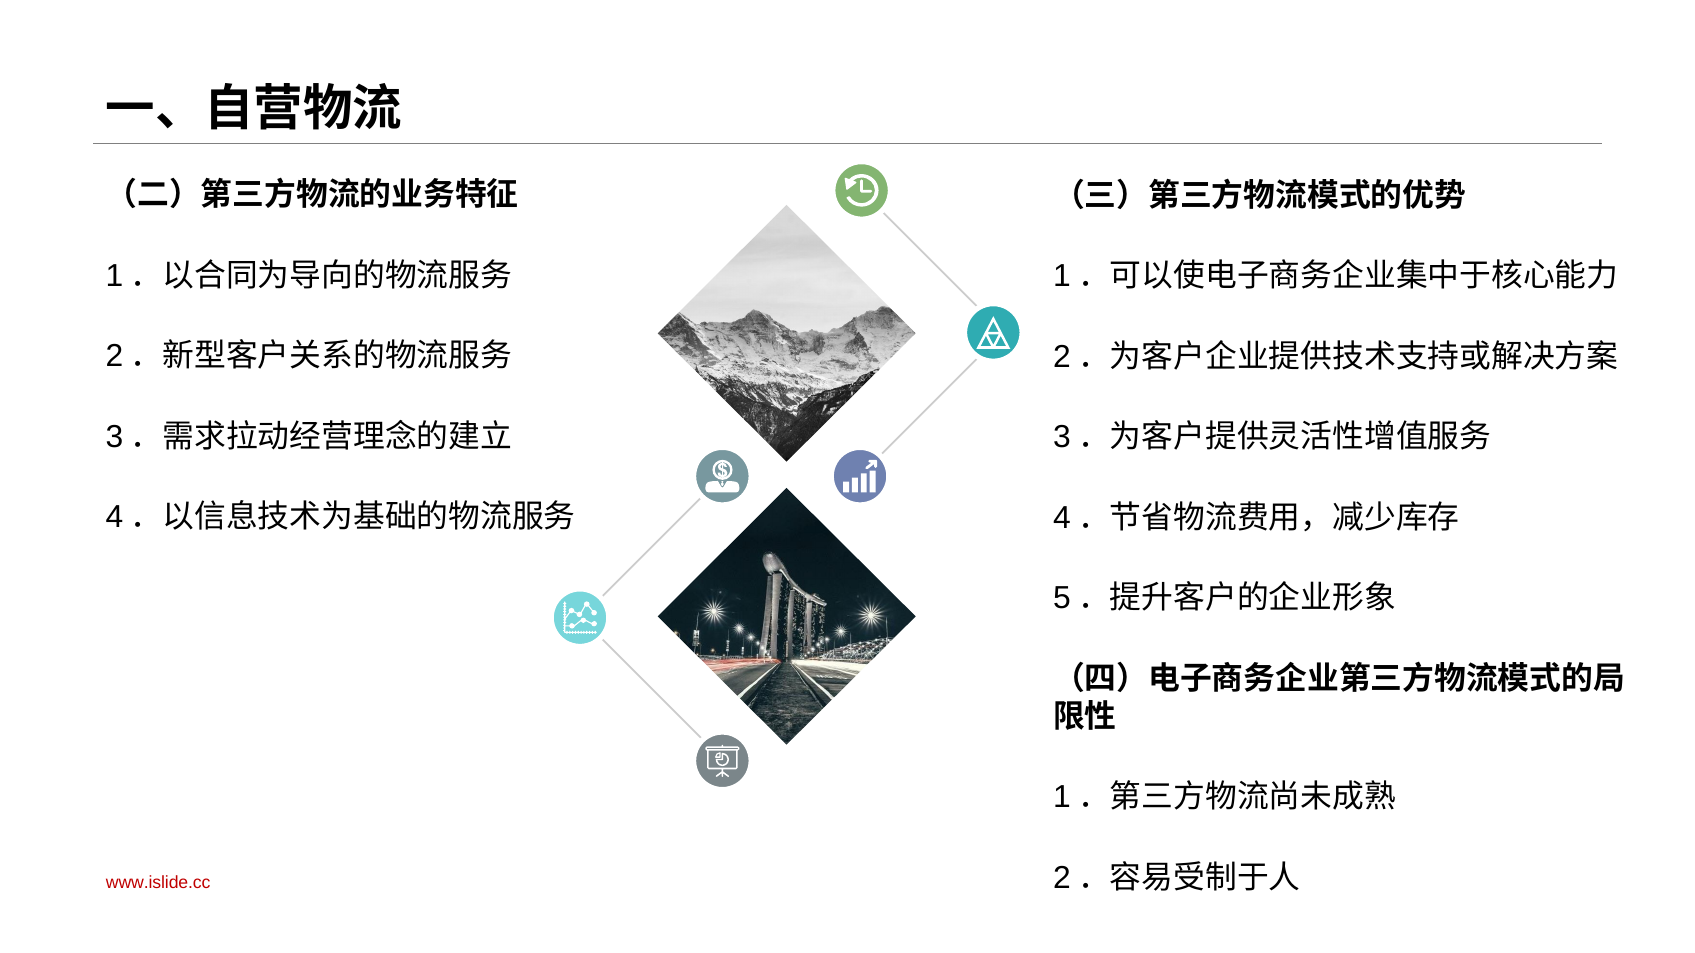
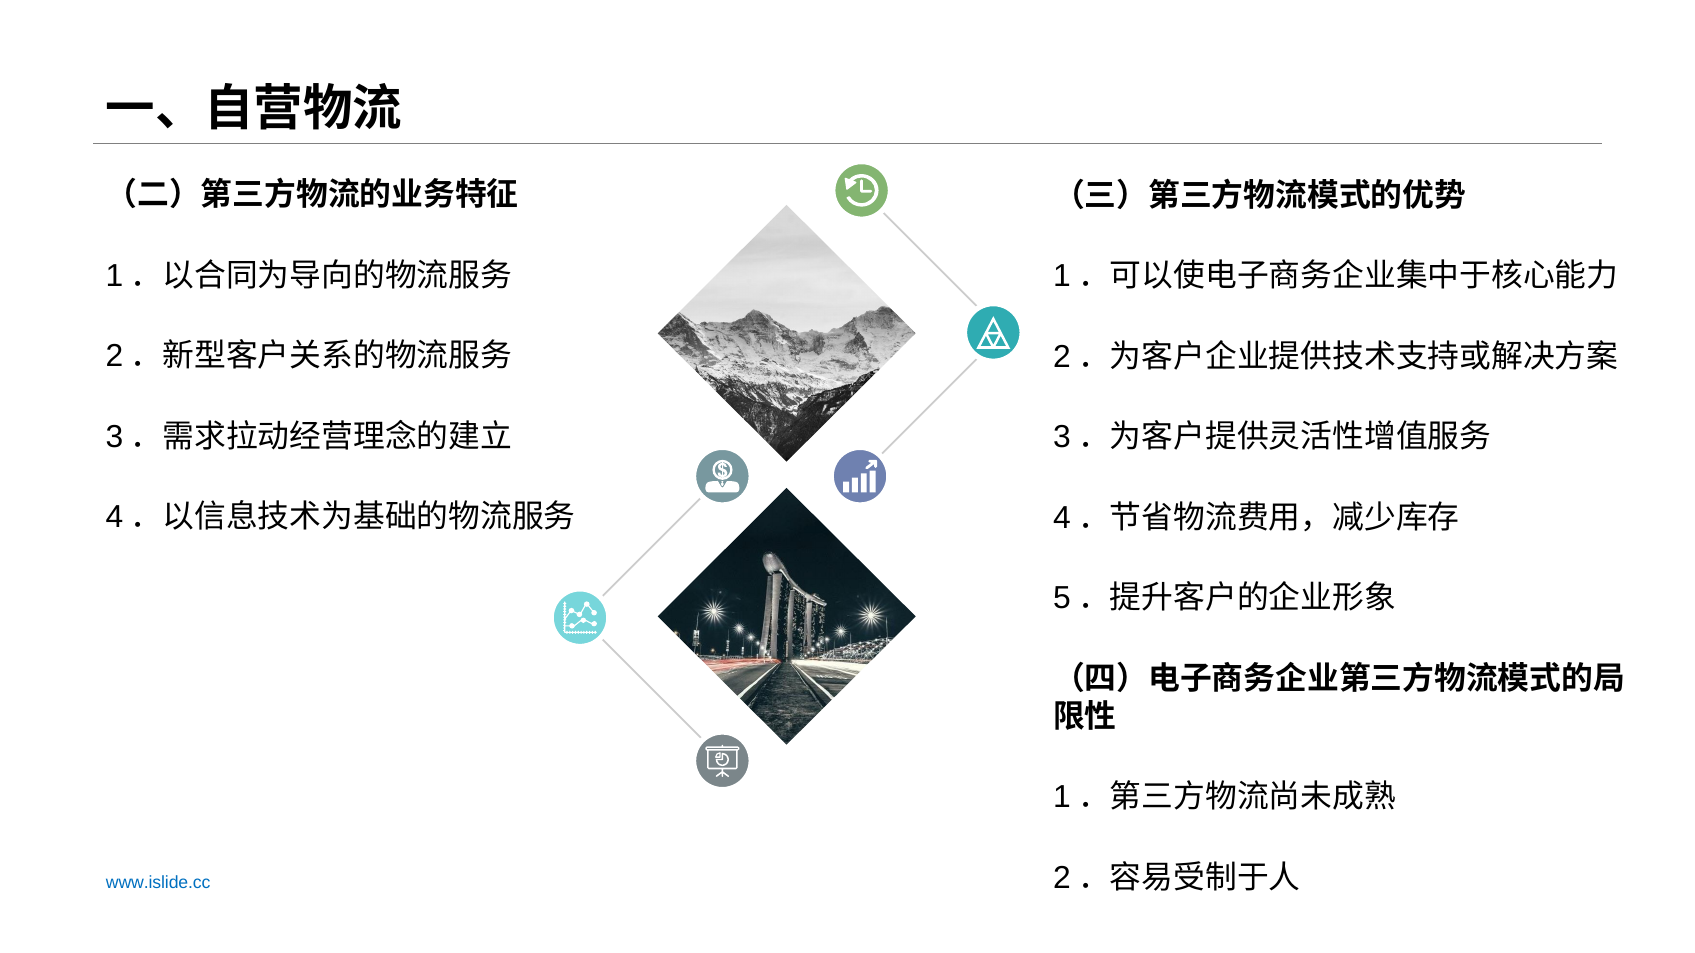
www.islide.cc colour: red -> blue (158, 883)
